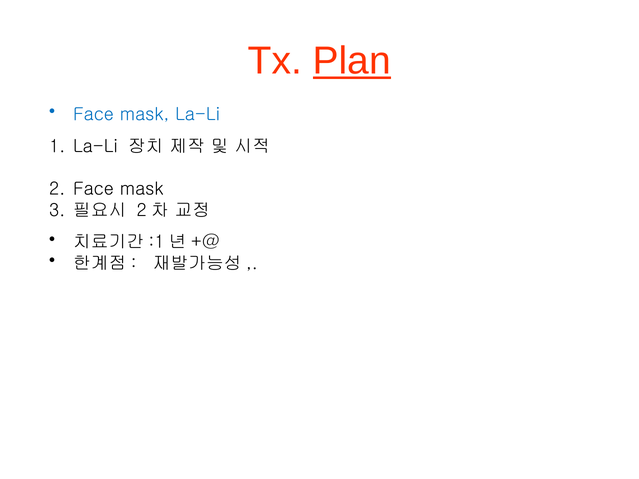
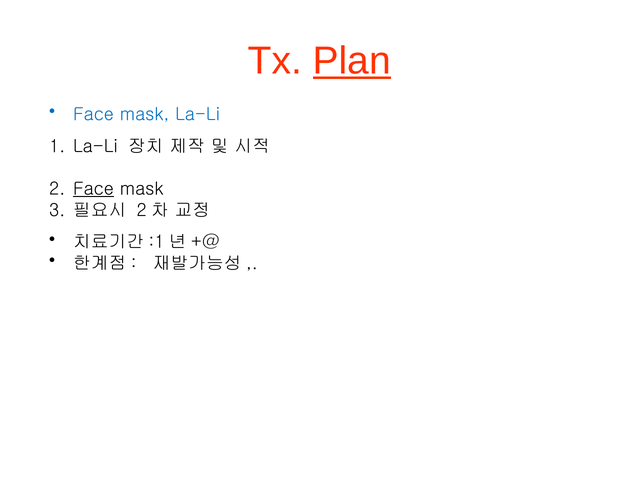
Face underline: none -> present (93, 189)
